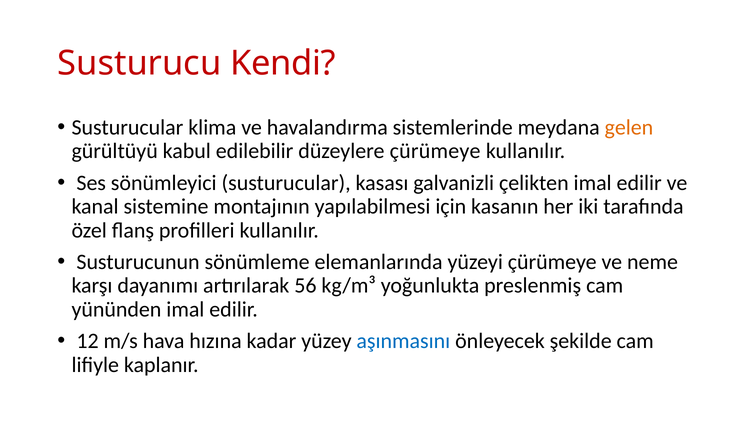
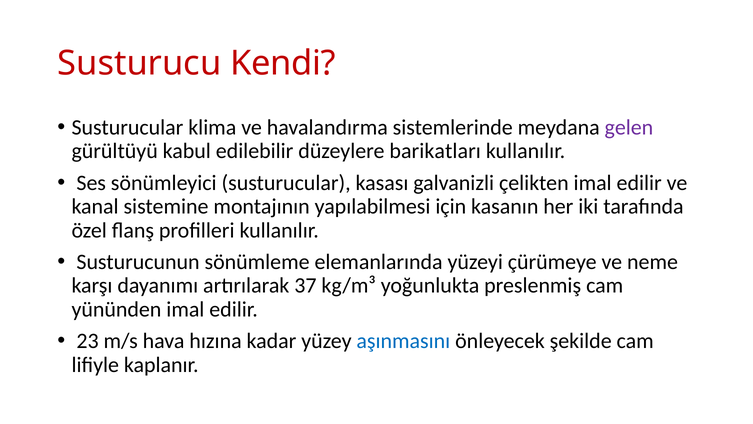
gelen colour: orange -> purple (629, 127)
düzeylere çürümeye: çürümeye -> barikatları (435, 151)
56: 56 -> 37 (305, 285)
12: 12 -> 23 (88, 341)
